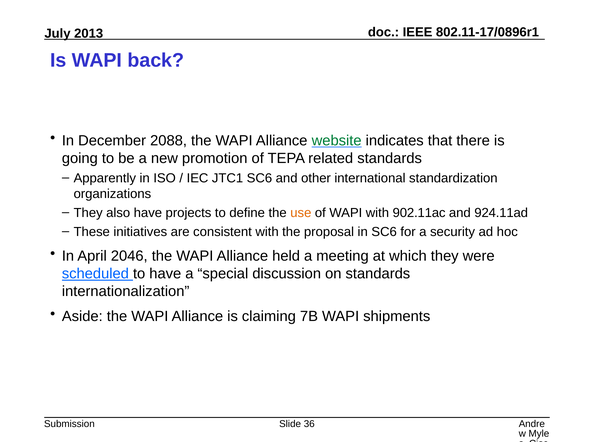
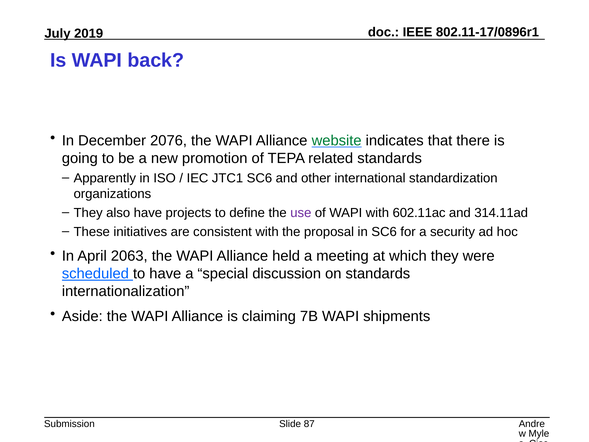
2013: 2013 -> 2019 (89, 33)
2088: 2088 -> 2076 (169, 140)
use colour: orange -> purple (301, 213)
902.11ac: 902.11ac -> 602.11ac (419, 213)
924.11ad: 924.11ad -> 314.11ad (501, 213)
2046: 2046 -> 2063 (129, 256)
36: 36 -> 87 (309, 424)
